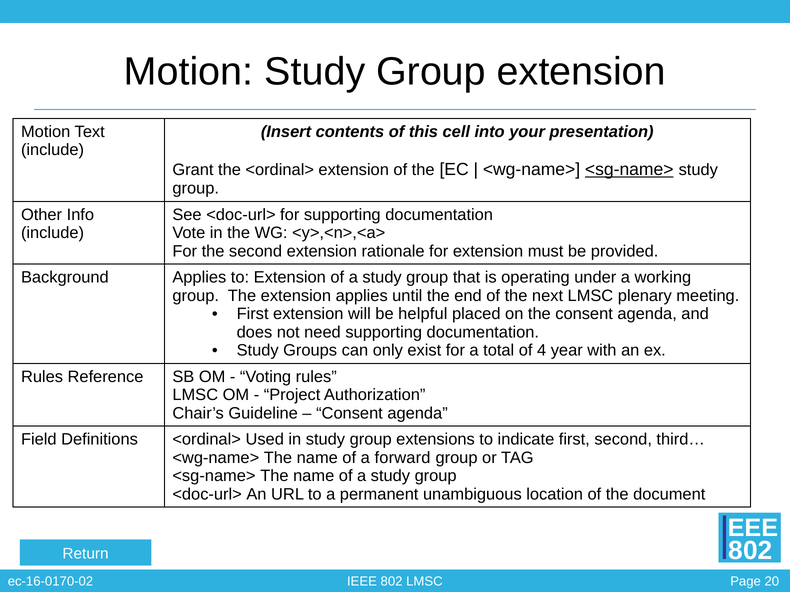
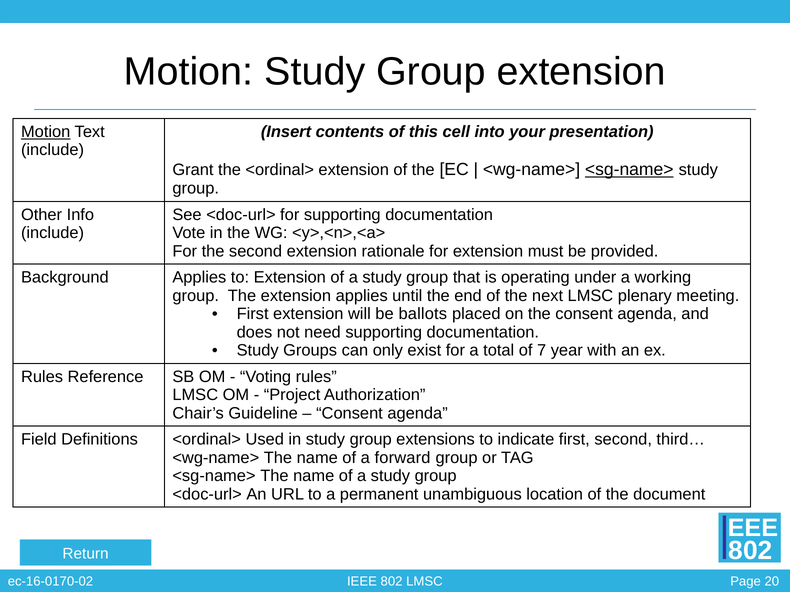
Motion underline: none -> present (46, 132)
helpful: helpful -> ballots (423, 314)
4: 4 -> 7 (542, 351)
